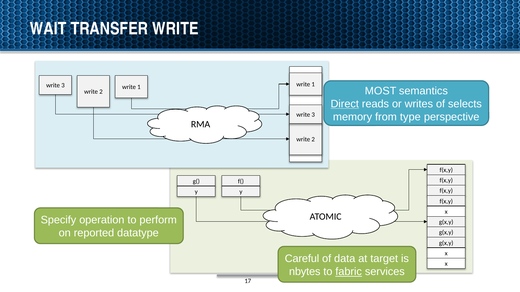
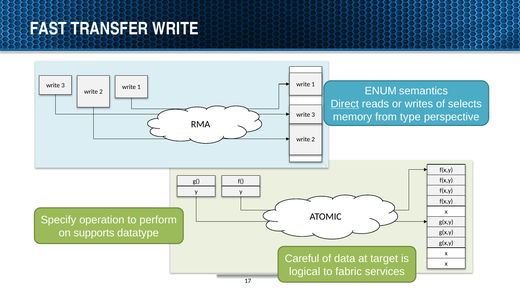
WAIT: WAIT -> FAST (48, 29)
MOST: MOST -> ENUM (381, 91)
reported: reported -> supports (94, 233)
nbytes: nbytes -> logical (305, 272)
fabric underline: present -> none (349, 272)
